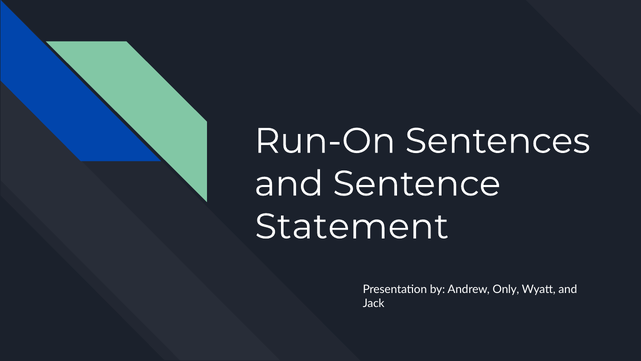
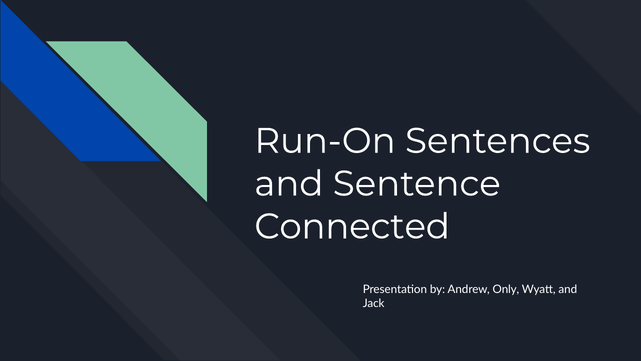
Statement: Statement -> Connected (352, 226)
